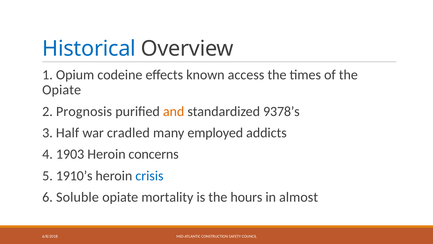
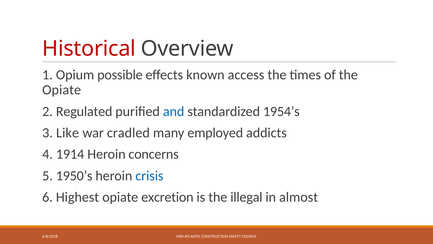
Historical colour: blue -> red (89, 49)
codeine: codeine -> possible (120, 75)
Prognosis: Prognosis -> Regulated (84, 111)
and colour: orange -> blue (174, 111)
9378’s: 9378’s -> 1954’s (281, 111)
Half: Half -> Like (68, 133)
1903: 1903 -> 1914 (70, 154)
1910’s: 1910’s -> 1950’s (74, 175)
Soluble: Soluble -> Highest (78, 197)
mortality: mortality -> excretion (167, 197)
hours: hours -> illegal (246, 197)
